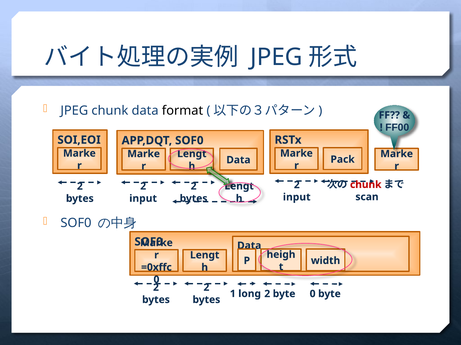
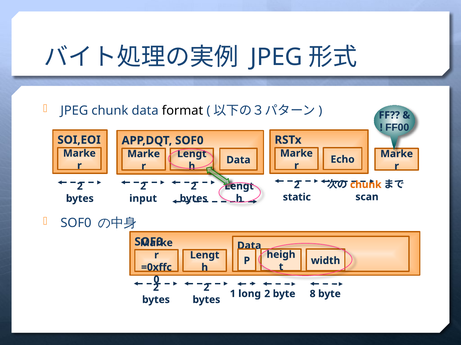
Pack: Pack -> Echo (343, 160)
chunk colour: red -> orange (366, 185)
input: input -> static (297, 198)
byte 0: 0 -> 8 (313, 294)
